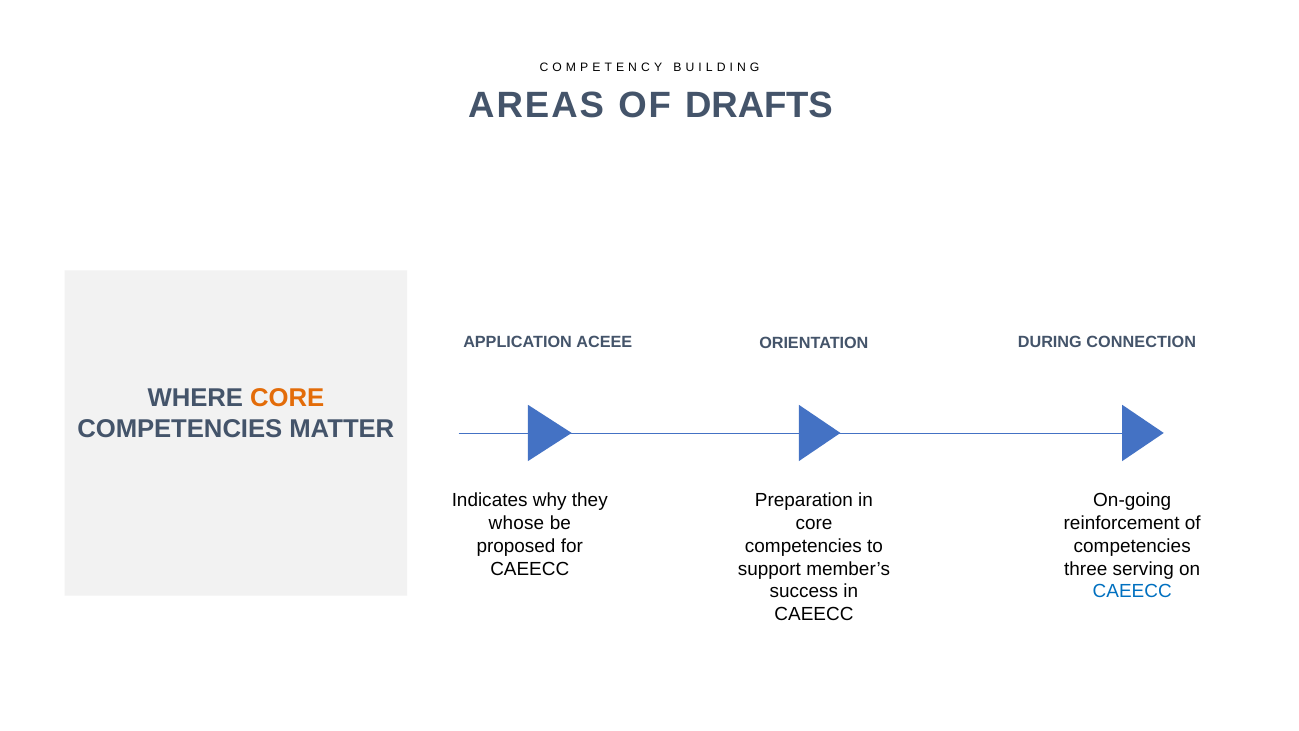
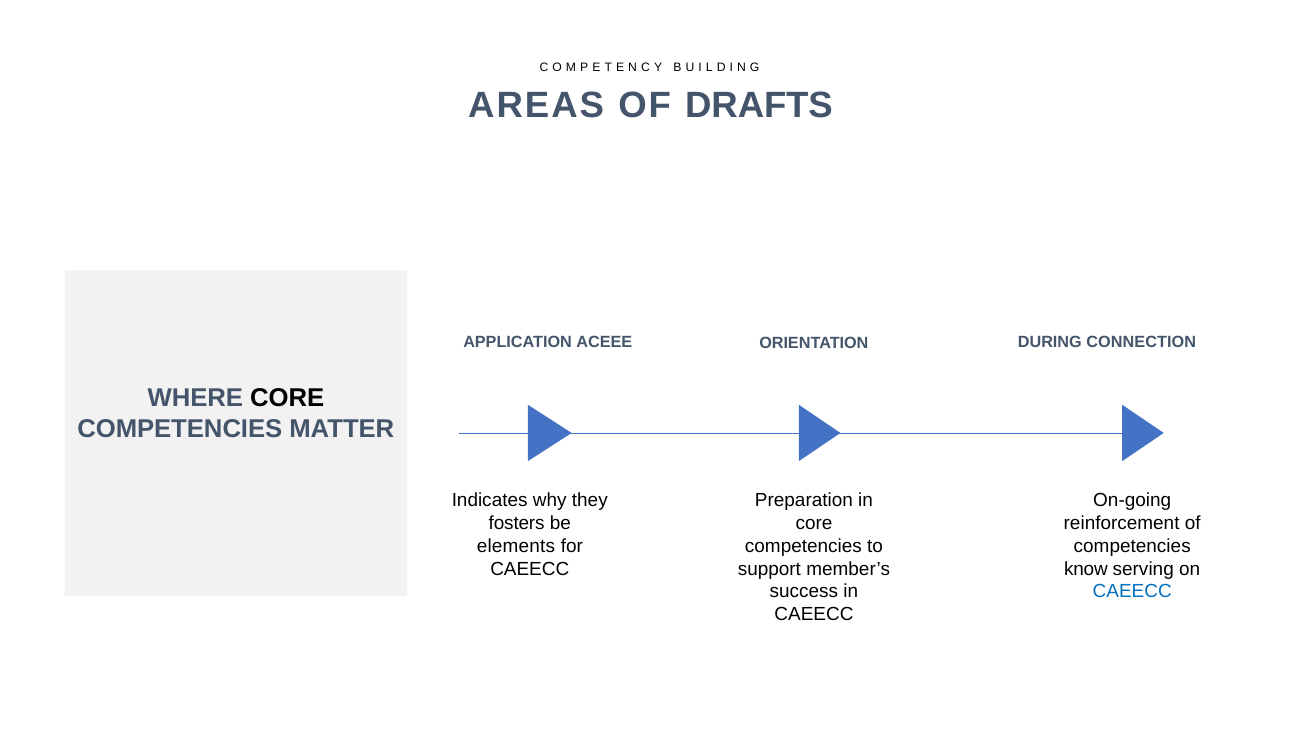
CORE colour: orange -> black (287, 398)
whose: whose -> fosters (517, 523)
proposed: proposed -> elements (516, 546)
three: three -> know (1086, 569)
